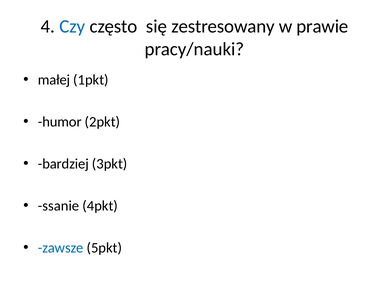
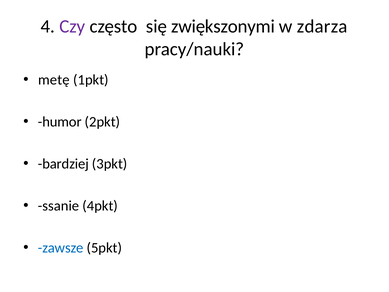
Czy colour: blue -> purple (72, 26)
zestresowany: zestresowany -> zwiększonymi (223, 26)
prawie: prawie -> zdarza (322, 26)
małej: małej -> metę (54, 80)
